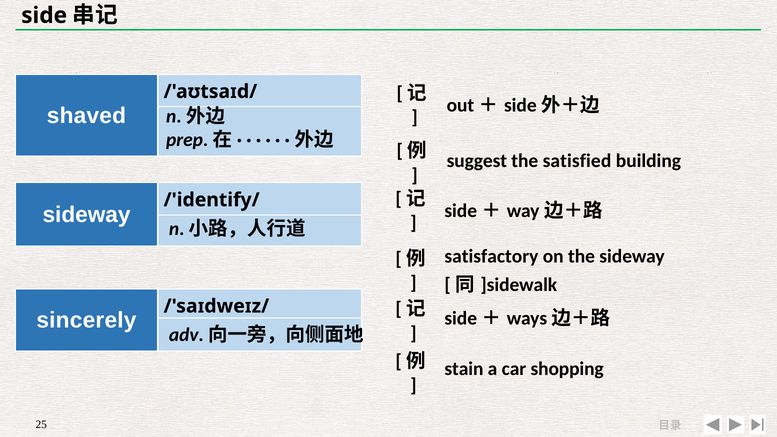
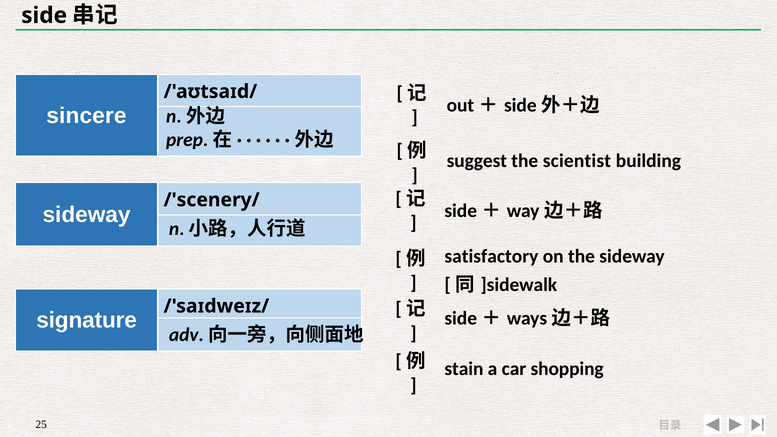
shaved: shaved -> sincere (86, 116)
satisfied: satisfied -> scientist (577, 161)
/'identify/: /'identify/ -> /'scenery/ (212, 200)
sincerely: sincerely -> signature (87, 320)
